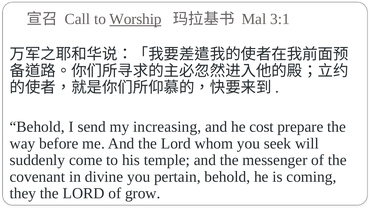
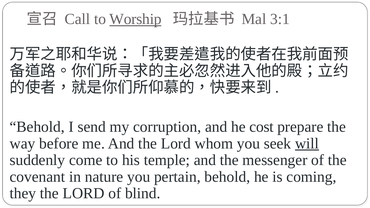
increasing: increasing -> corruption (167, 127)
will underline: none -> present (307, 144)
divine: divine -> nature (104, 177)
grow: grow -> blind (143, 193)
